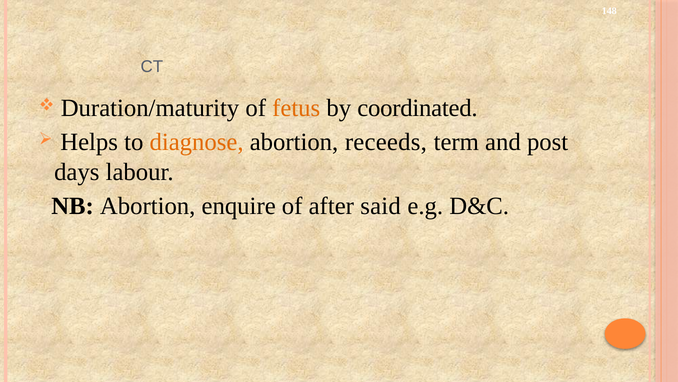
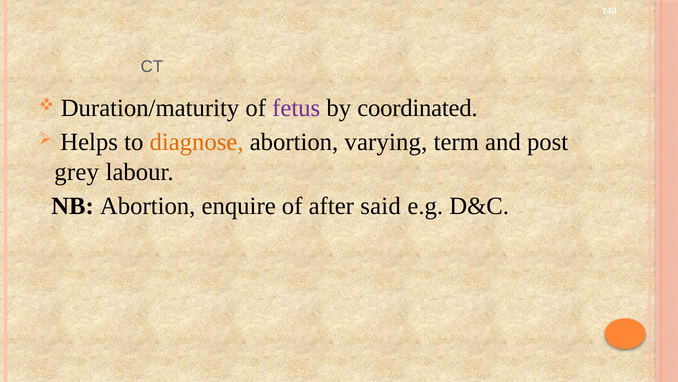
fetus colour: orange -> purple (296, 108)
receeds: receeds -> varying (386, 142)
days: days -> grey (77, 172)
